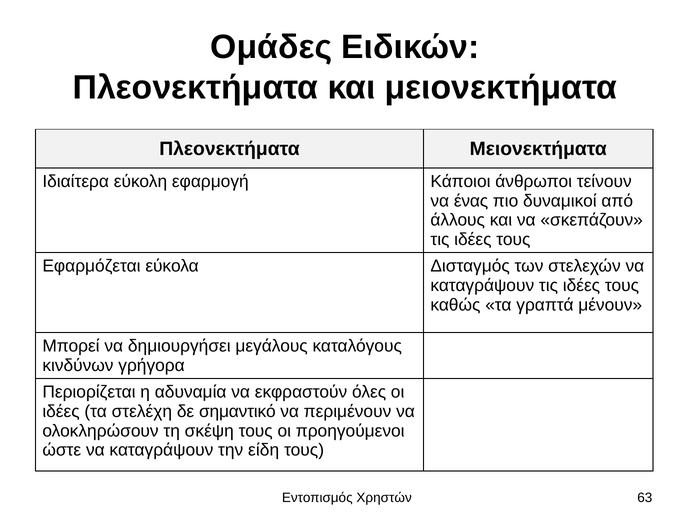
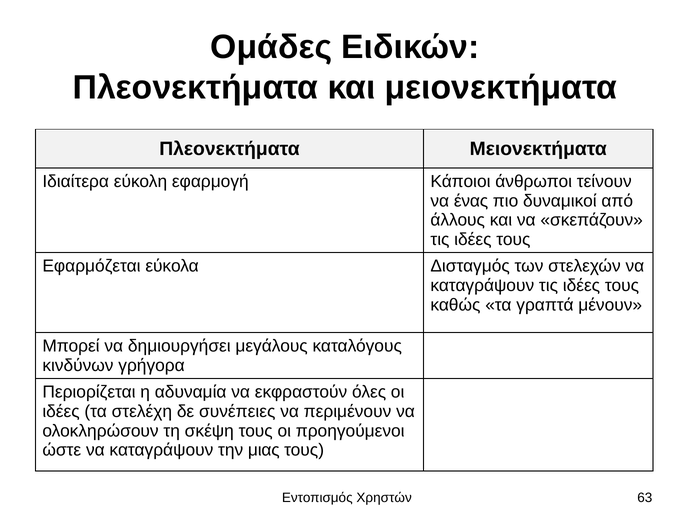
σημαντικό: σημαντικό -> συνέπειες (237, 411)
είδη: είδη -> μιας (264, 450)
